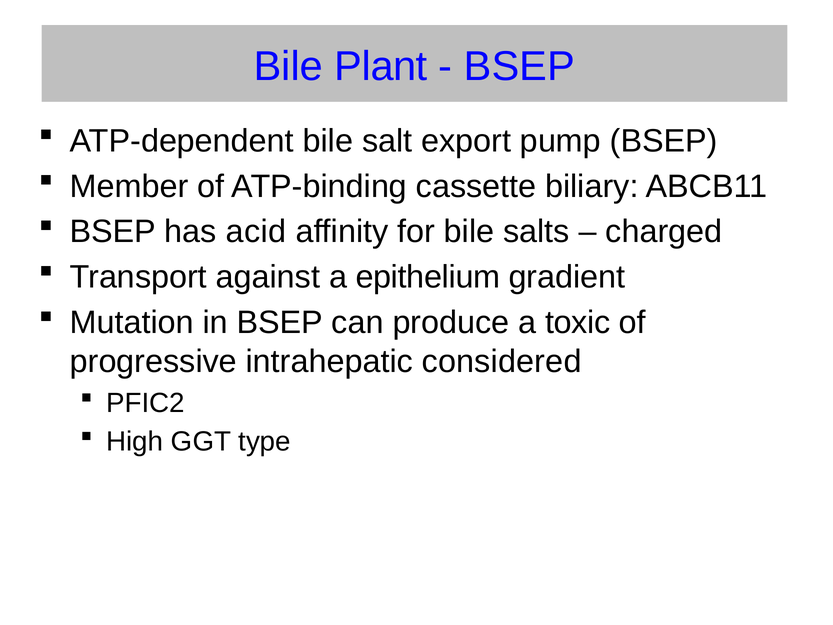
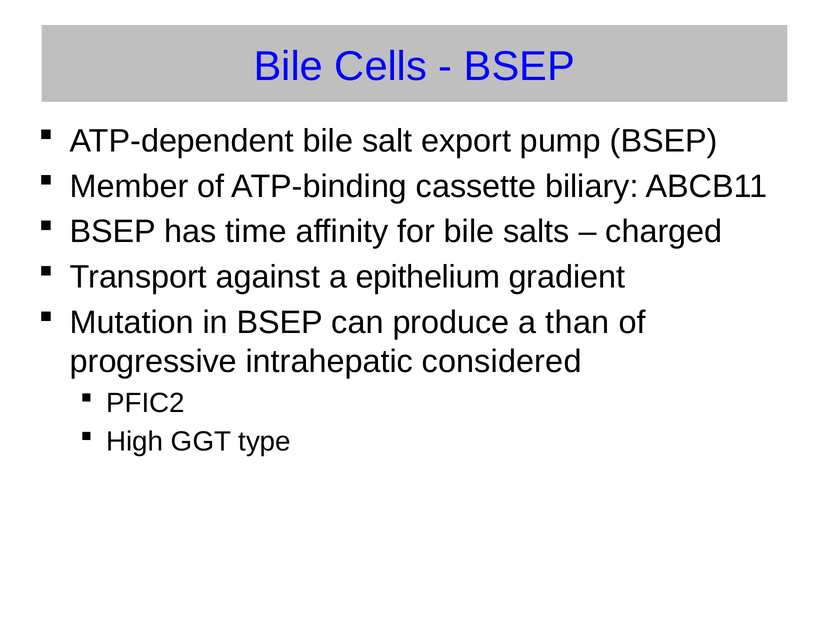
Plant: Plant -> Cells (381, 66)
acid: acid -> time (256, 232)
toxic: toxic -> than (577, 322)
